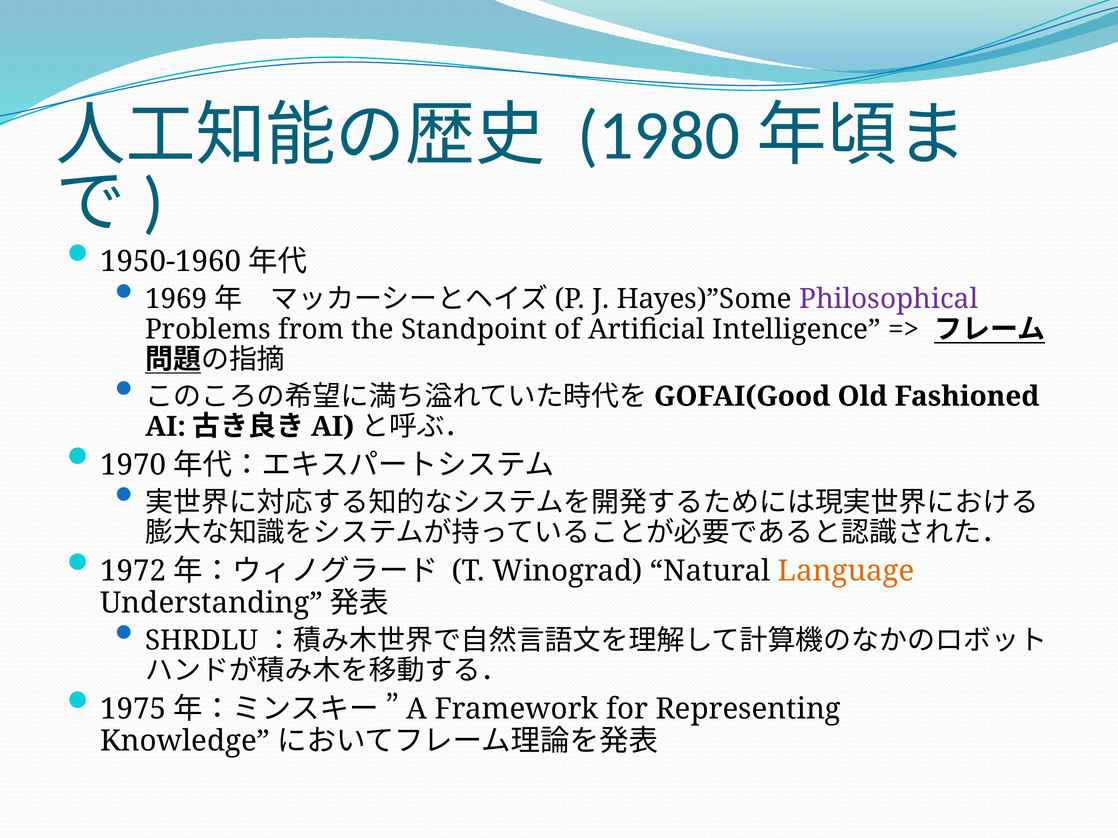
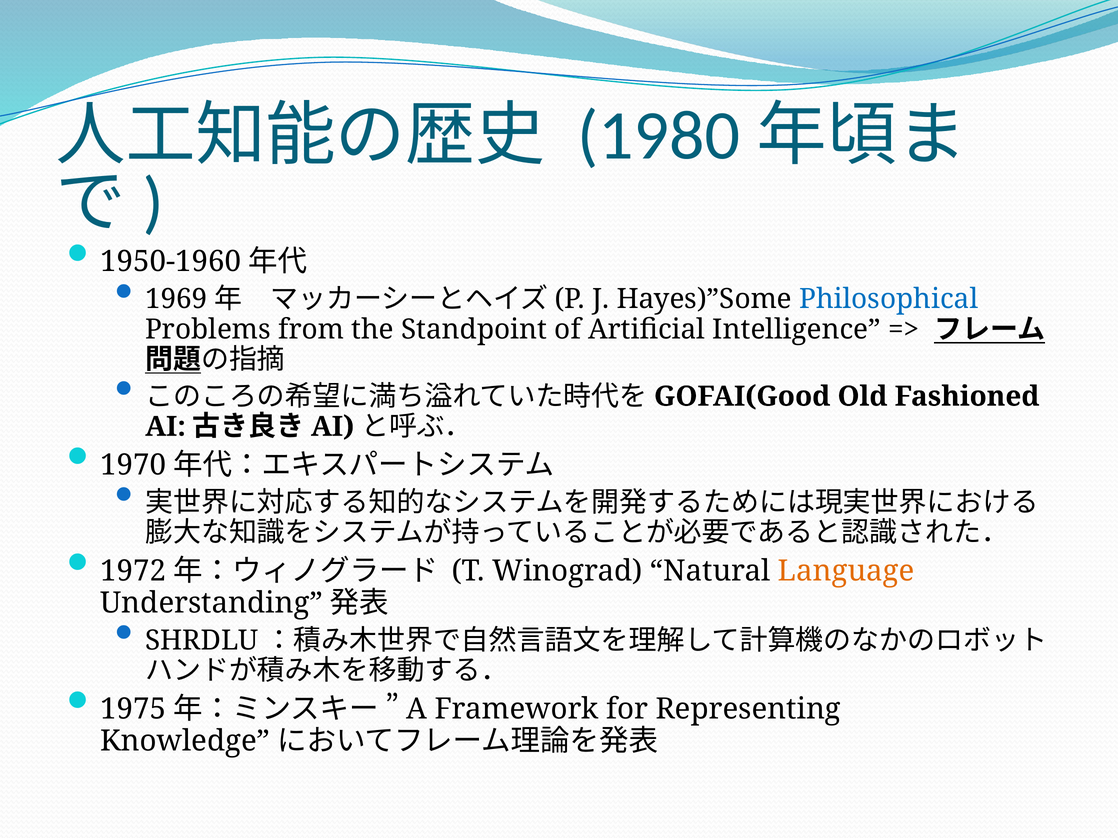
Philosophical colour: purple -> blue (889, 299)
